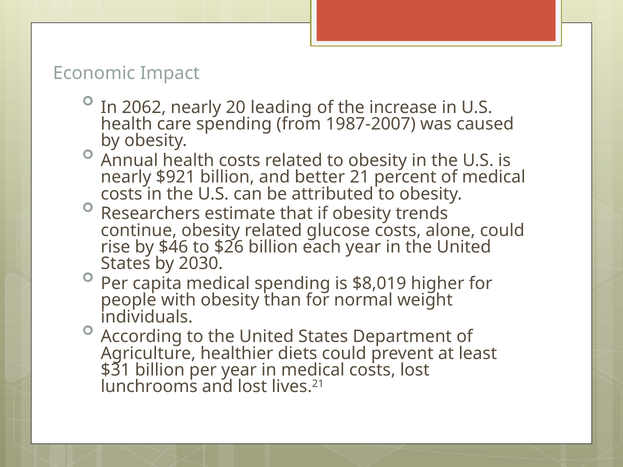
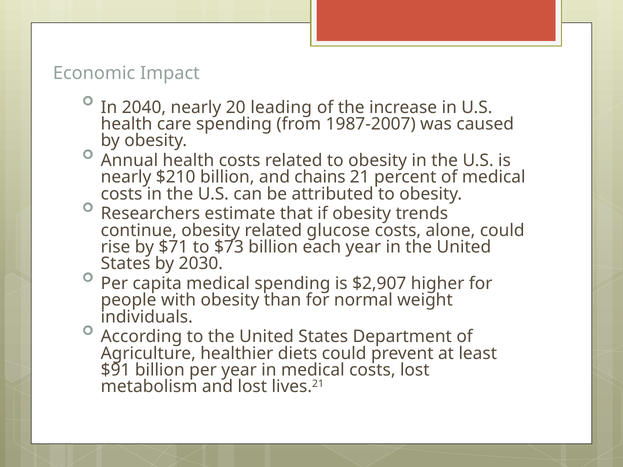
2062: 2062 -> 2040 (144, 107)
$921: $921 -> $210 (176, 177)
better: better -> chains (320, 177)
$46: $46 -> $71 (173, 247)
$26: $26 -> $73 (229, 247)
$8,019: $8,019 -> $2,907 (379, 284)
$31: $31 -> $91 (116, 370)
lunchrooms: lunchrooms -> metabolism (149, 387)
